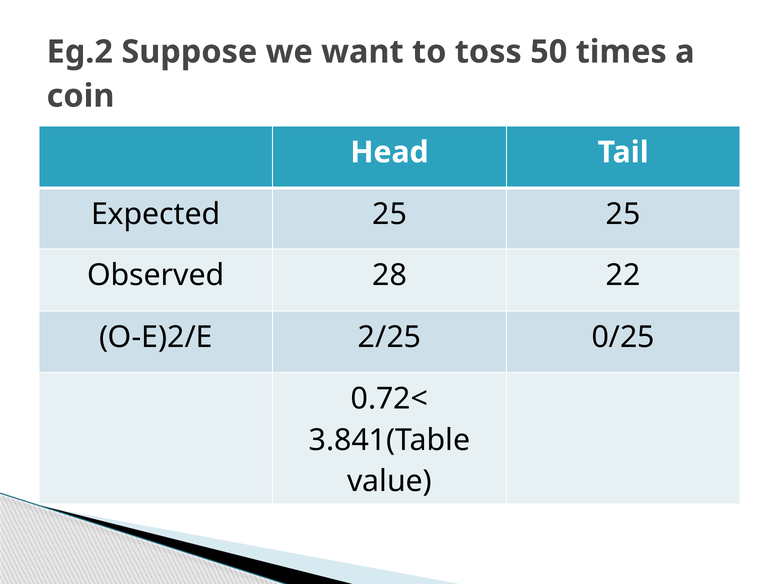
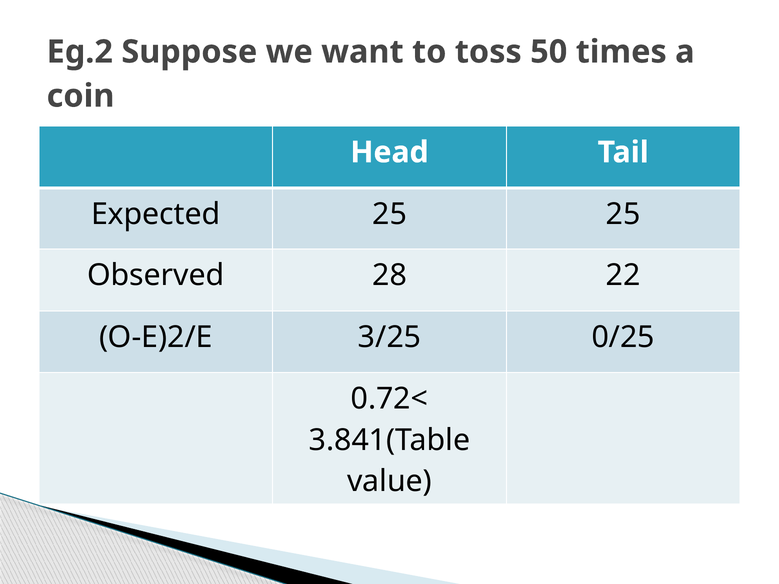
2/25: 2/25 -> 3/25 (390, 337)
